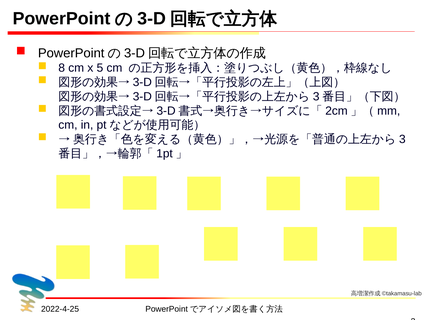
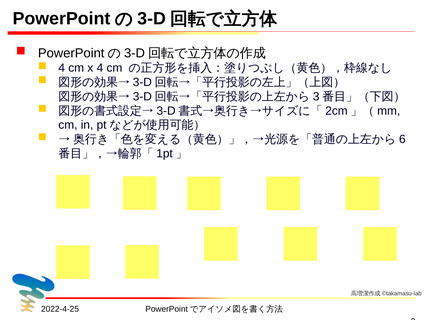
8: 8 -> 4 (62, 68)
x 5: 5 -> 4 (100, 68)
3: 3 -> 6 (402, 139)
